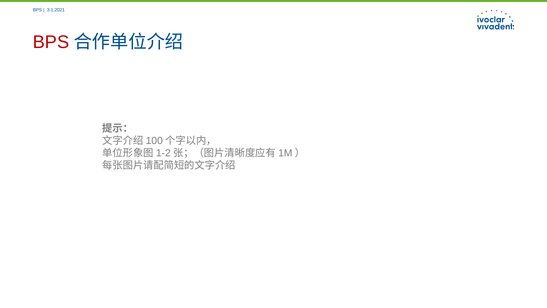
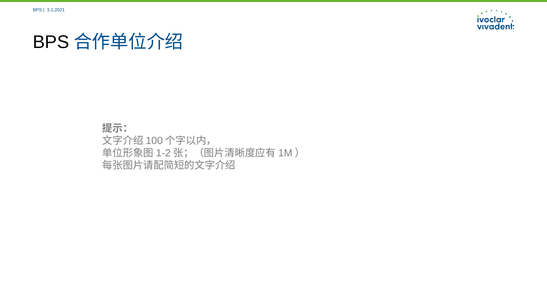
BPS colour: red -> black (51, 42)
